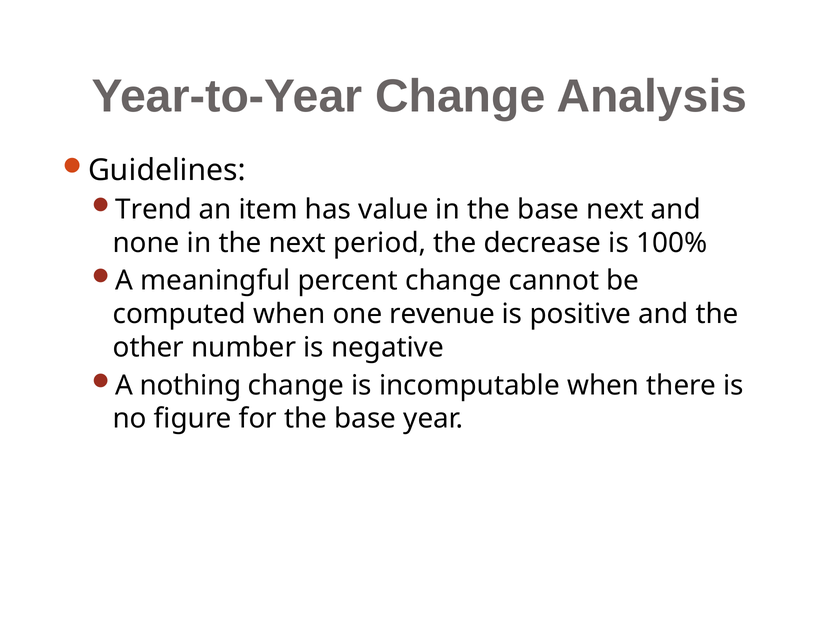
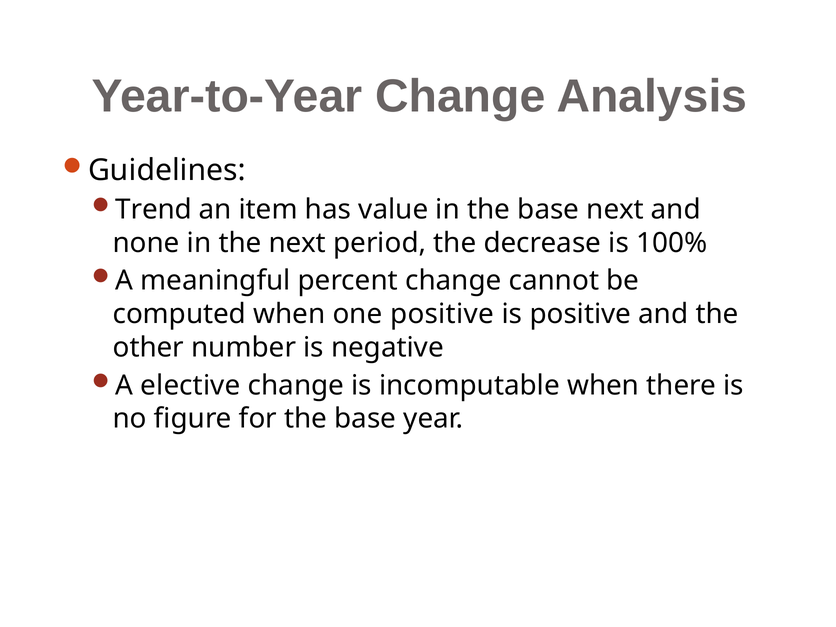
one revenue: revenue -> positive (442, 314)
nothing: nothing -> elective (190, 385)
